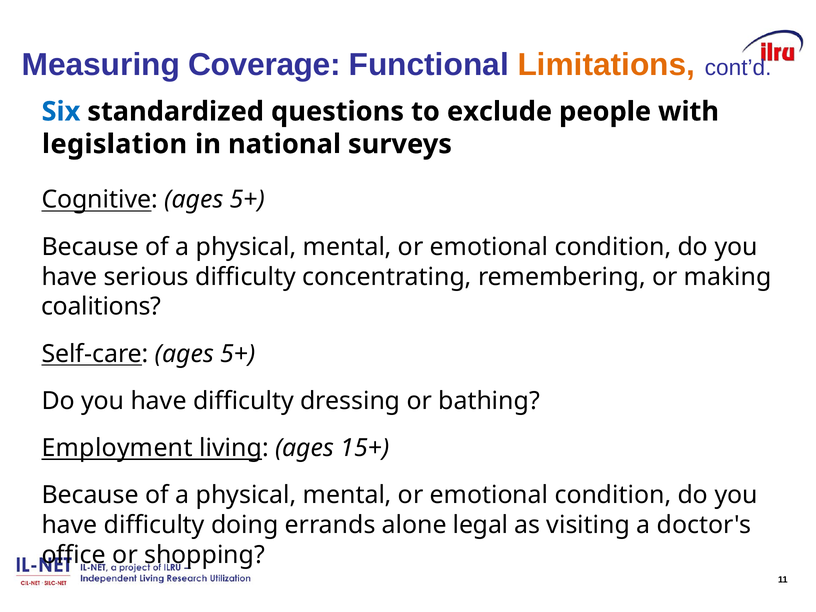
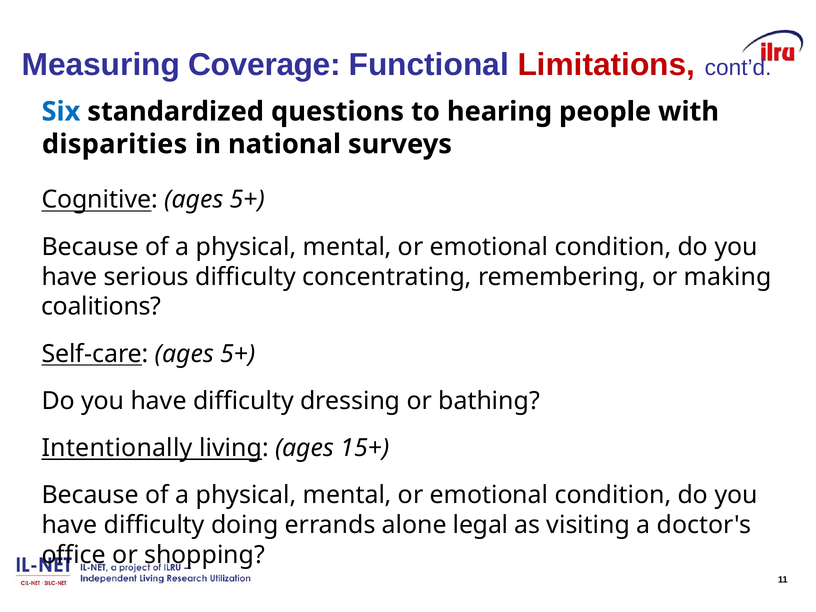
Limitations colour: orange -> red (606, 65)
exclude: exclude -> hearing (500, 112)
legislation: legislation -> disparities (115, 144)
Employment: Employment -> Intentionally (117, 448)
